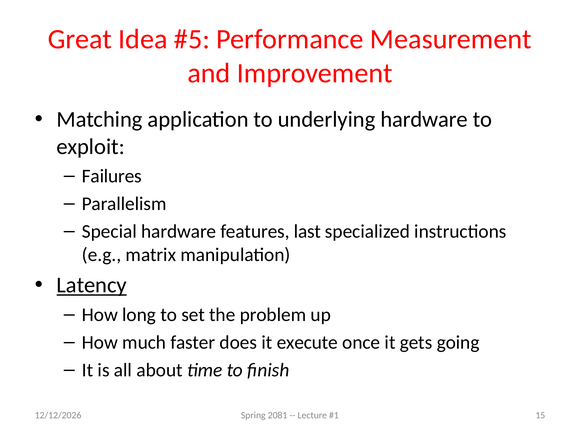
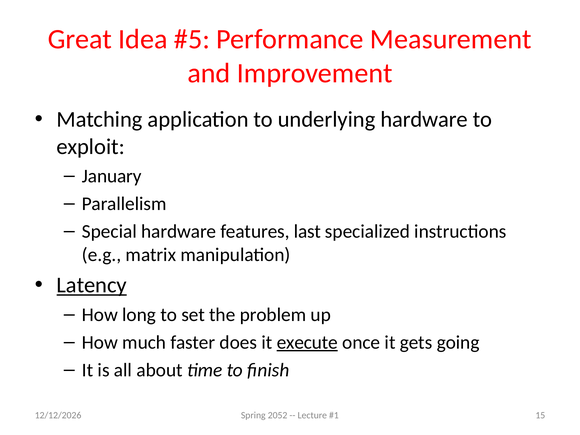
Failures: Failures -> January (112, 176)
execute underline: none -> present (307, 342)
2081: 2081 -> 2052 (278, 415)
